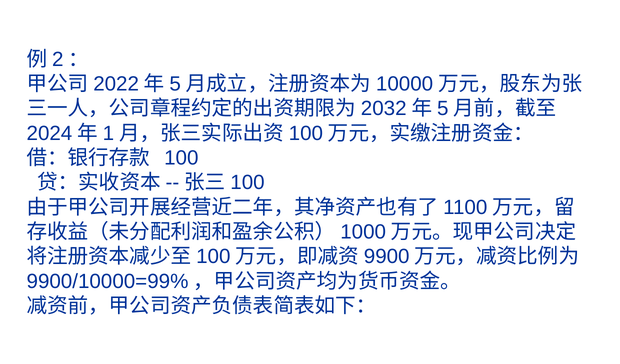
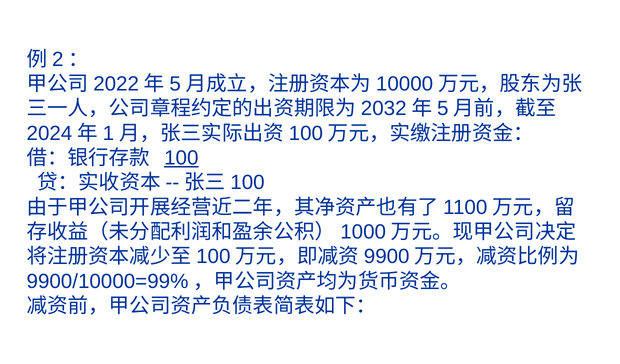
100 underline: none -> present (181, 158)
